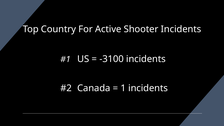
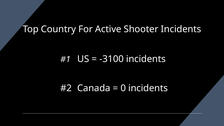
1: 1 -> 0 (123, 88)
